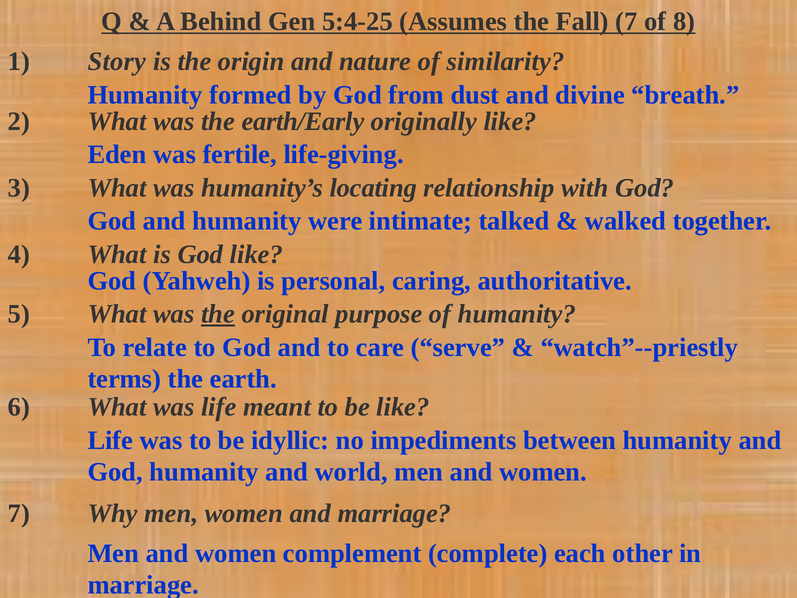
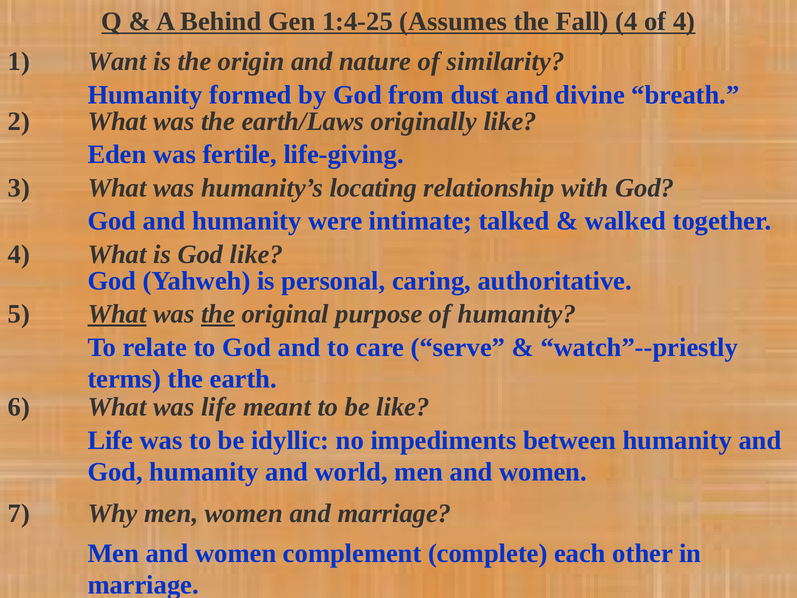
5:4-25: 5:4-25 -> 1:4-25 (357, 22)
Fall 7: 7 -> 4 (627, 22)
of 8: 8 -> 4 (684, 22)
Story: Story -> Want (117, 62)
earth/Early: earth/Early -> earth/Laws (303, 121)
What underline: none -> present (117, 314)
